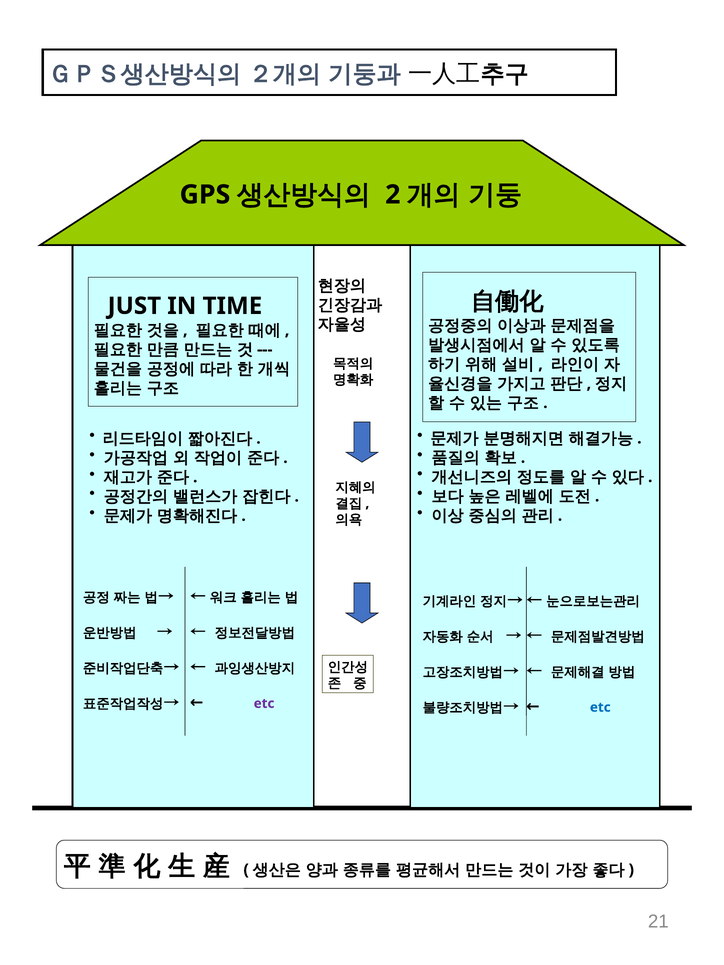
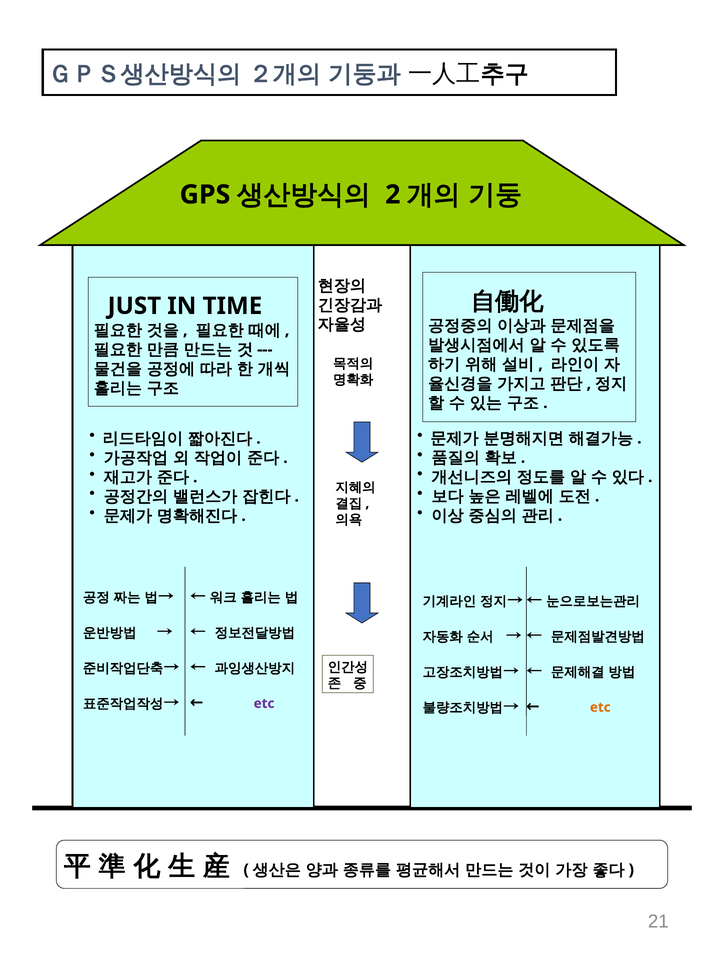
etc colour: blue -> orange (600, 708)
